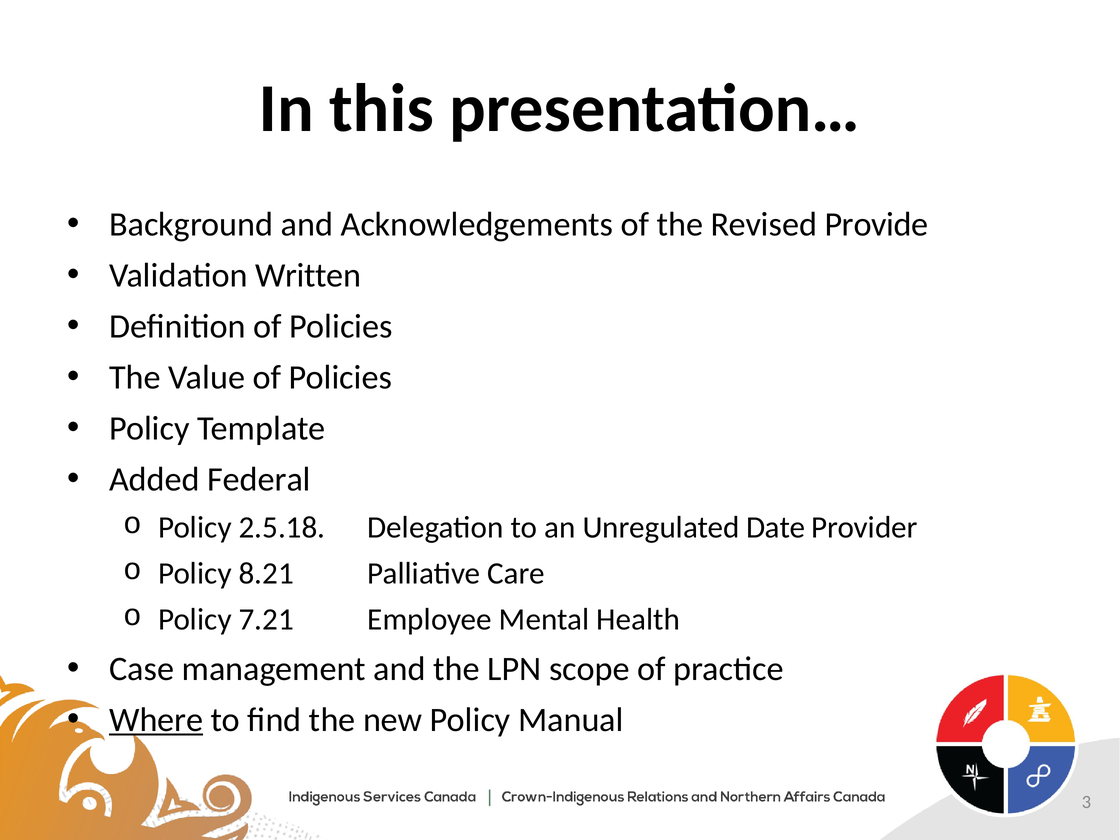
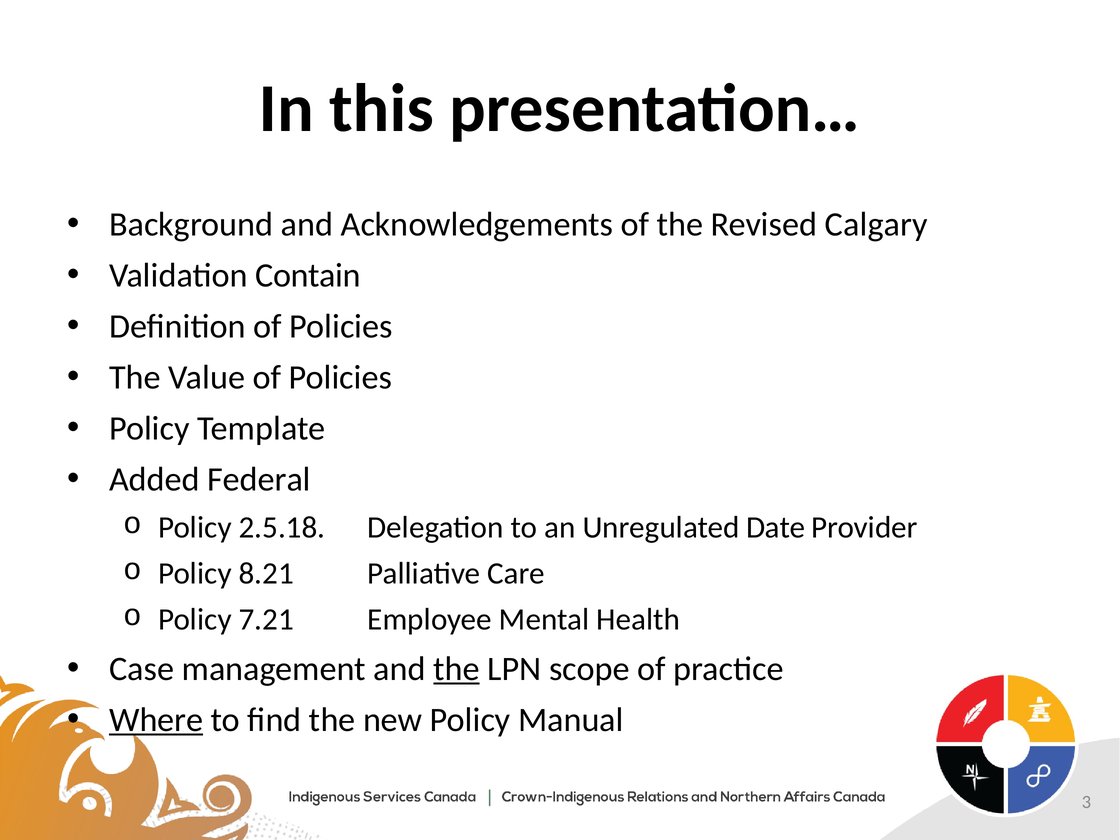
Provide: Provide -> Calgary (876, 225)
Written: Written -> Contain (308, 276)
the underline: none -> present (457, 669)
